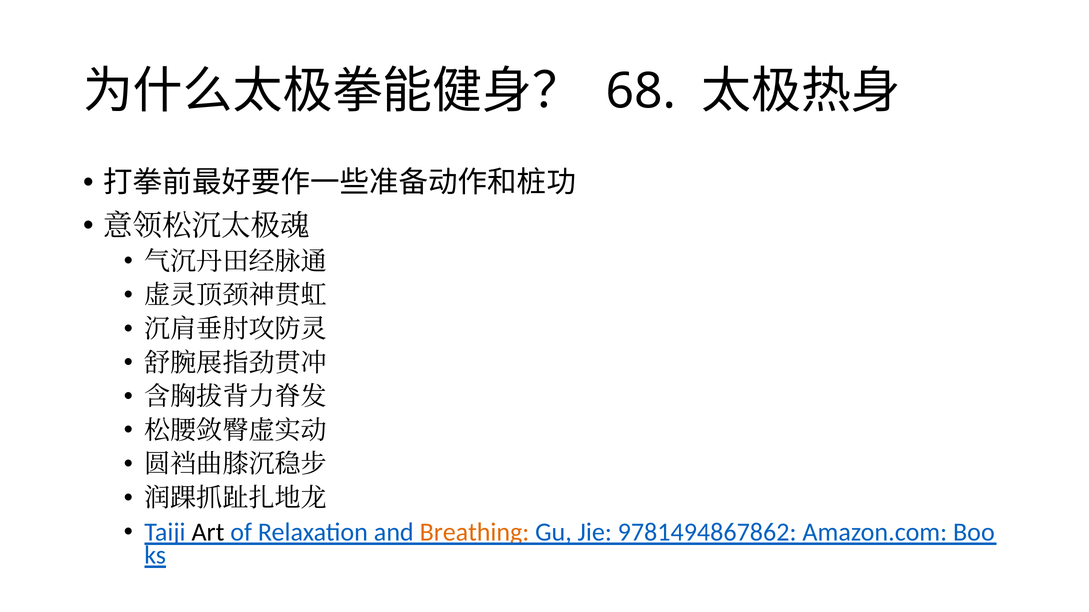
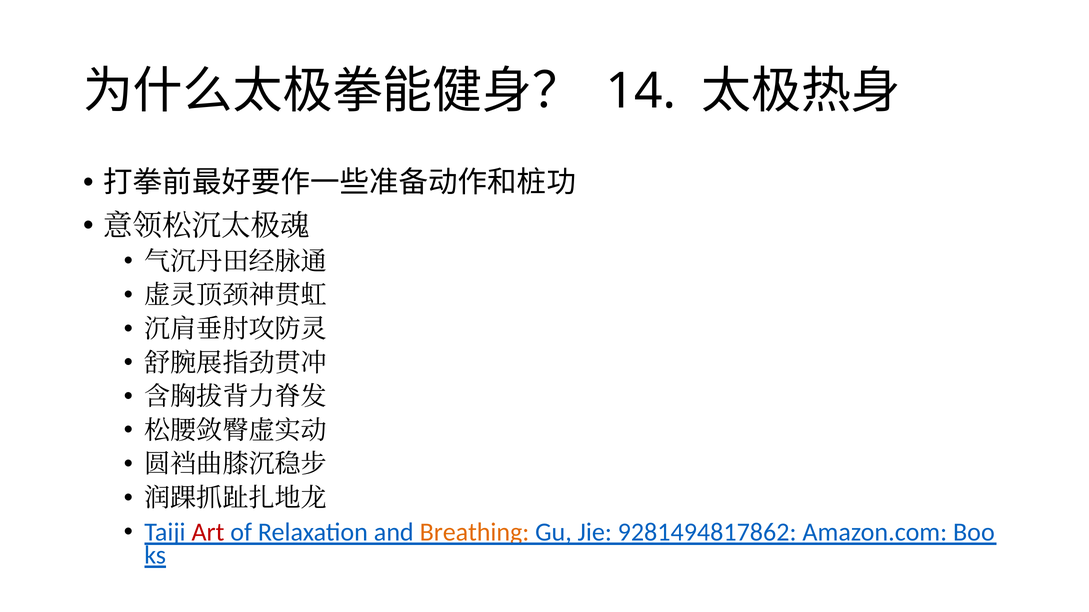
68: 68 -> 14 (641, 91)
Art colour: black -> red (208, 533)
9781494867862: 9781494867862 -> 9281494817862 (707, 533)
